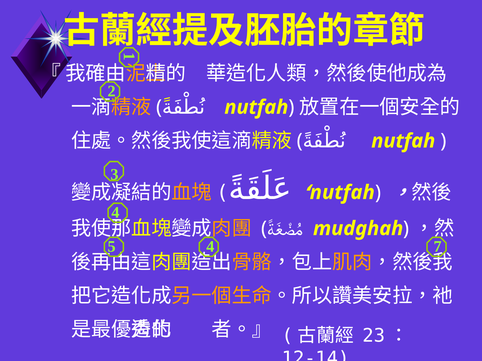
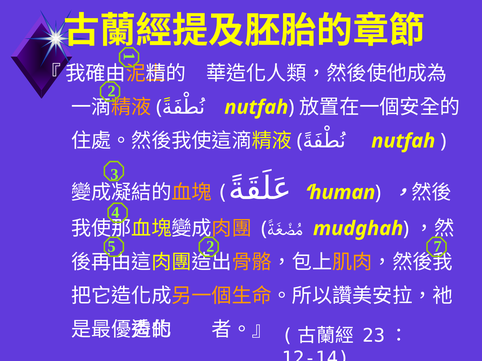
nutfah: nutfah -> human (342, 193)
5 4: 4 -> 2 (210, 247)
